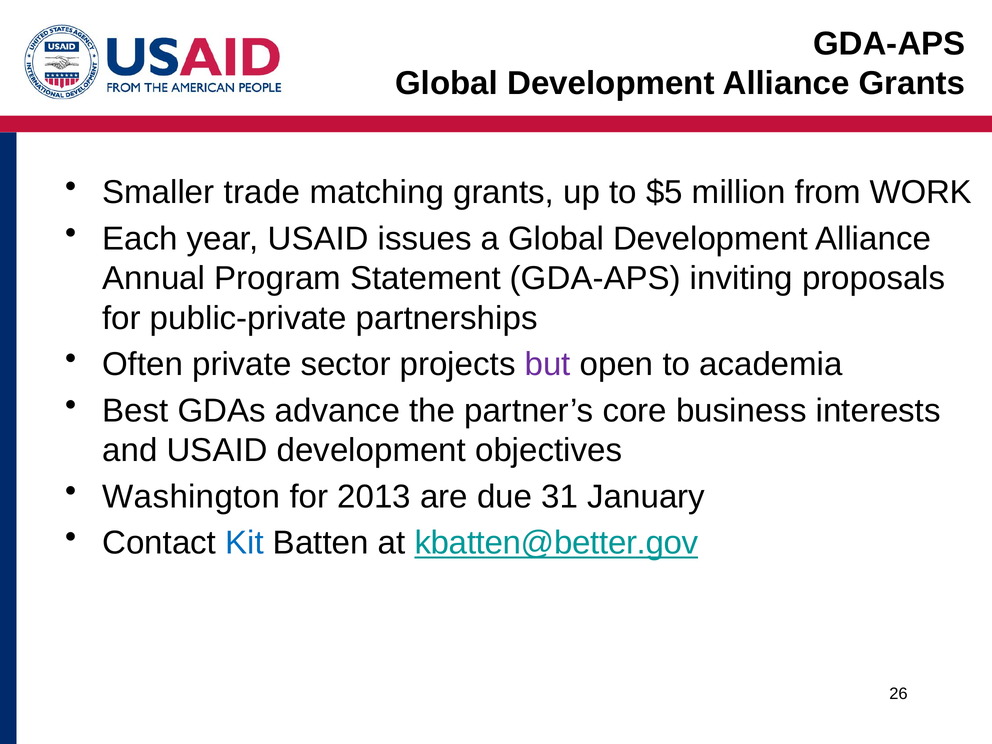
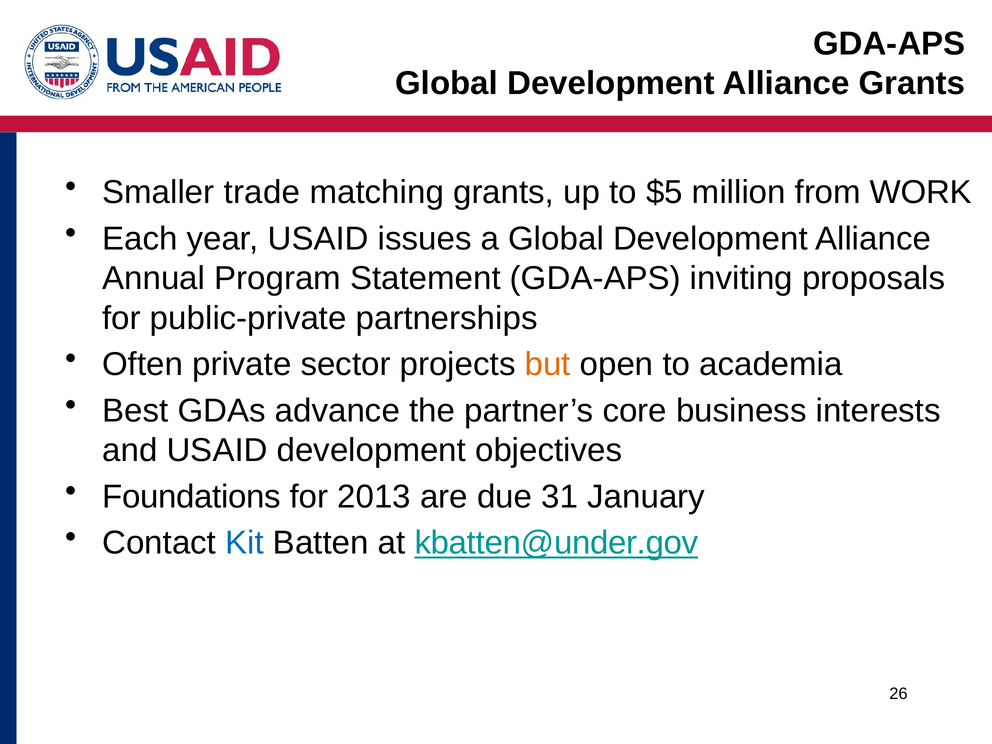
but colour: purple -> orange (548, 364)
Washington: Washington -> Foundations (192, 497)
kbatten@better.gov: kbatten@better.gov -> kbatten@under.gov (557, 543)
